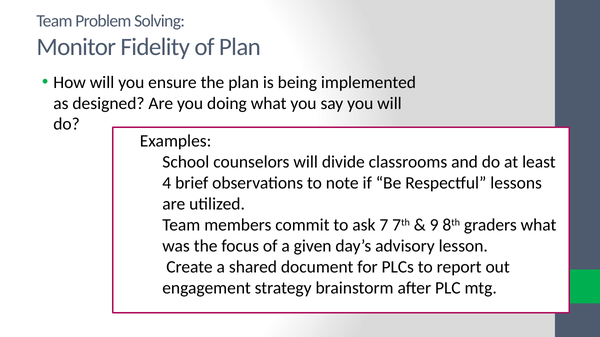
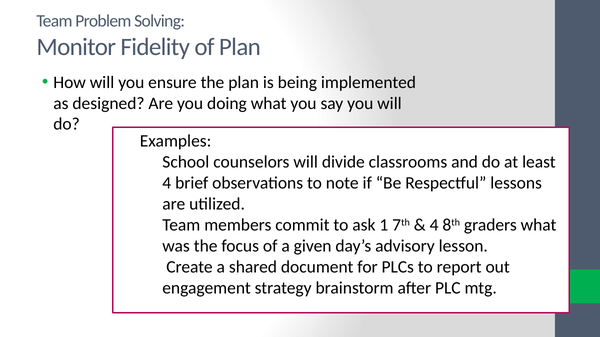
7: 7 -> 1 (384, 225)
9: 9 -> 4 (434, 225)
